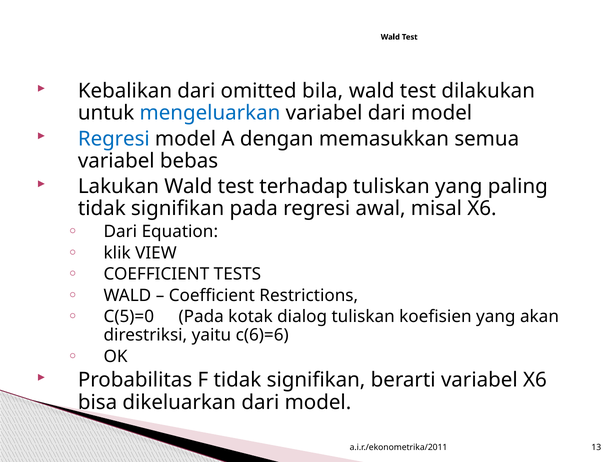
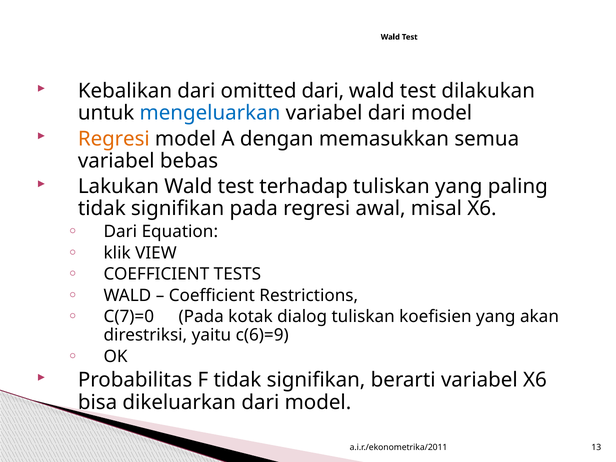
omitted bila: bila -> dari (323, 91)
Regresi colour: blue -> orange (114, 139)
C(5)=0: C(5)=0 -> C(7)=0 (129, 317)
c(6)=6: c(6)=6 -> c(6)=9 (262, 335)
